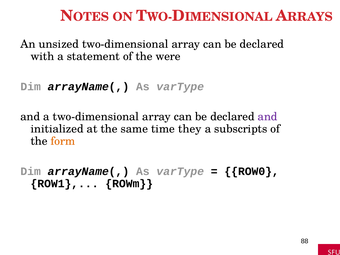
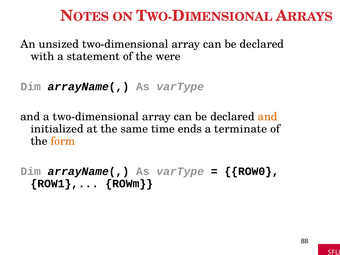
and colour: purple -> orange (268, 117)
they: they -> ends (190, 129)
subscripts: subscripts -> terminate (241, 129)
